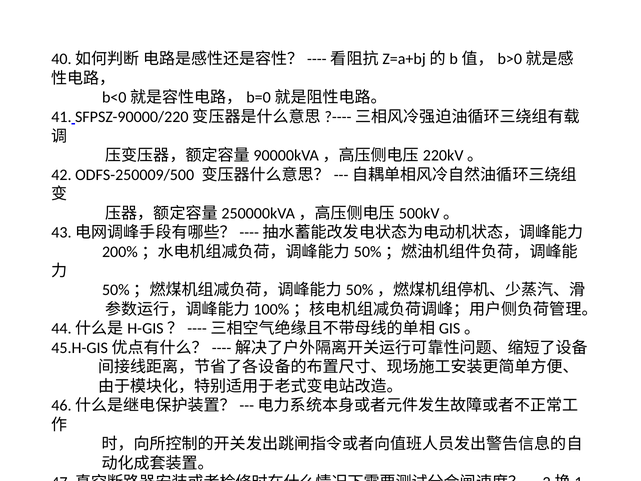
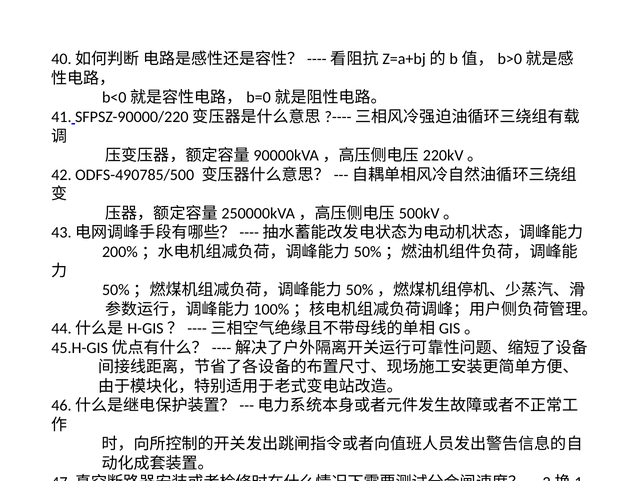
ODFS-250009/500: ODFS-250009/500 -> ODFS-490785/500 (135, 175)
